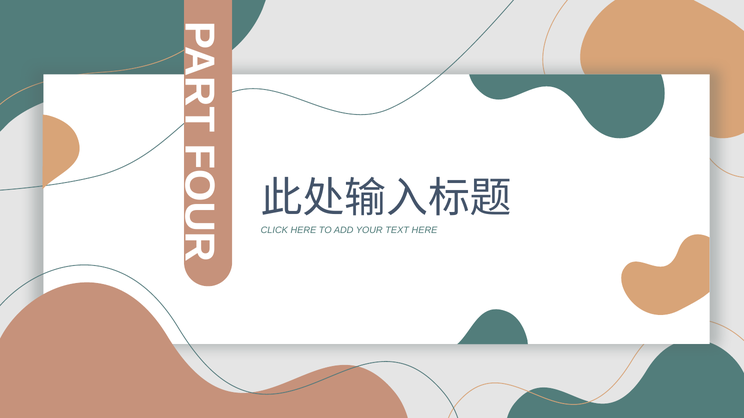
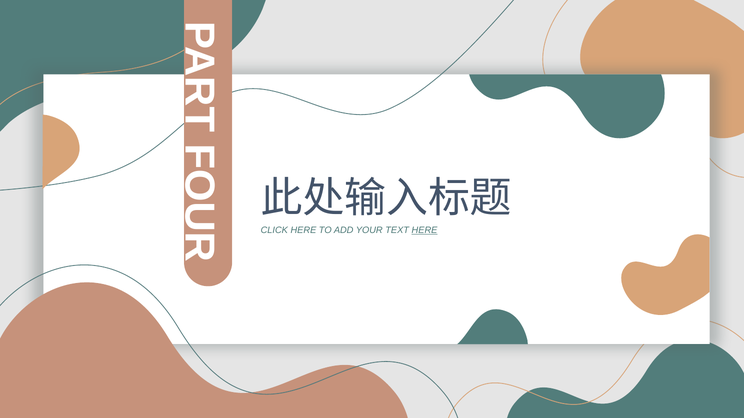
HERE underline: none -> present (425, 231)
